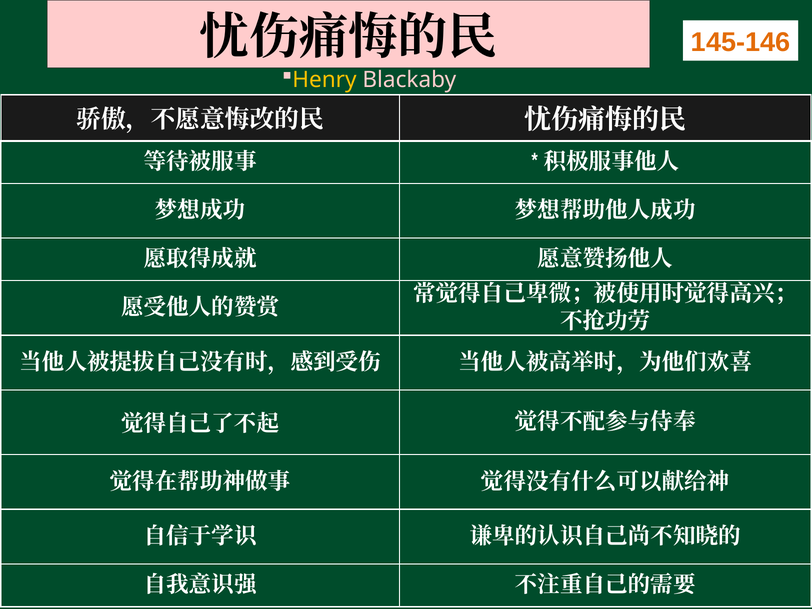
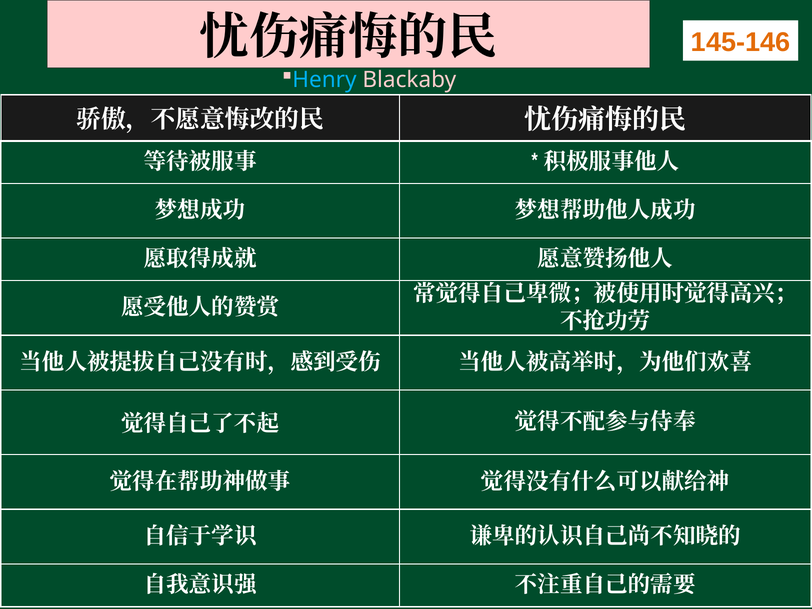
Henry colour: yellow -> light blue (324, 80)
